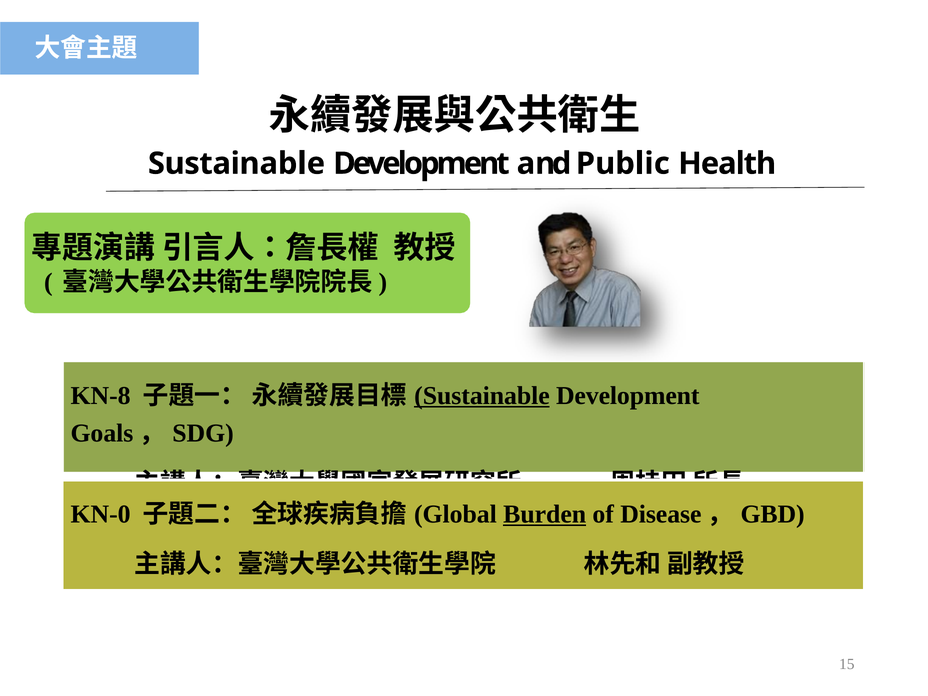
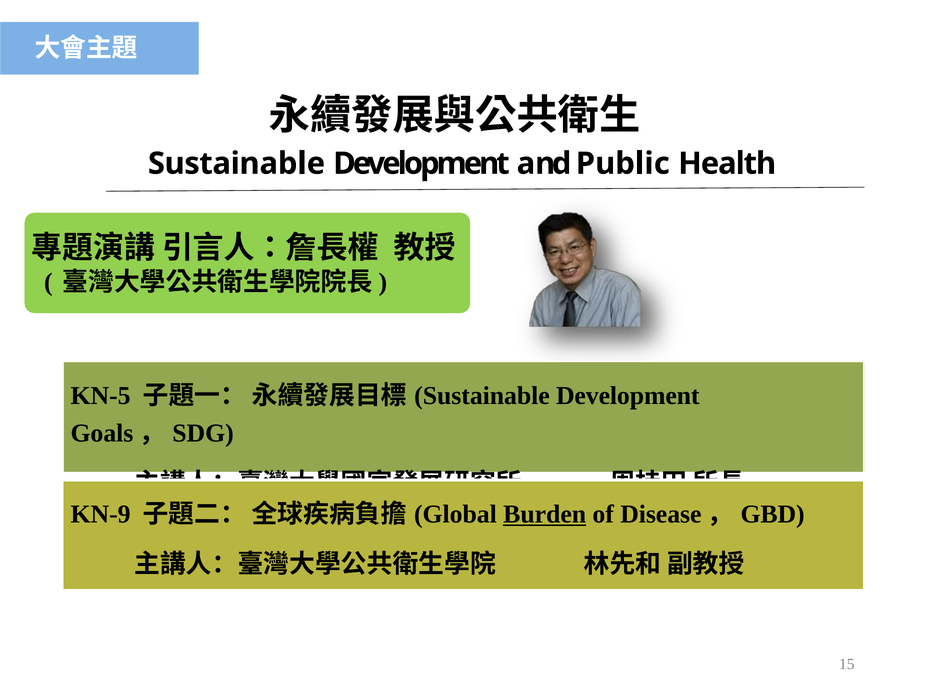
KN-8: KN-8 -> KN-5 (101, 396)
Sustainable underline: present -> none (482, 396)
KN-0: KN-0 -> KN-9 (101, 514)
